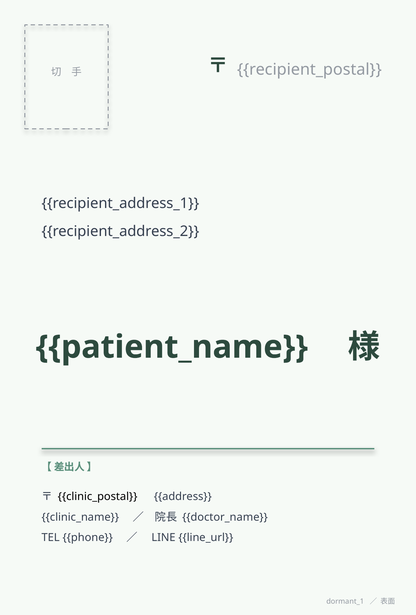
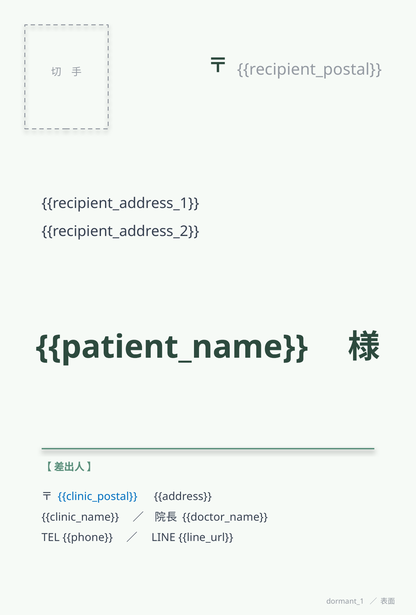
clinic_postal colour: black -> blue (98, 497)
